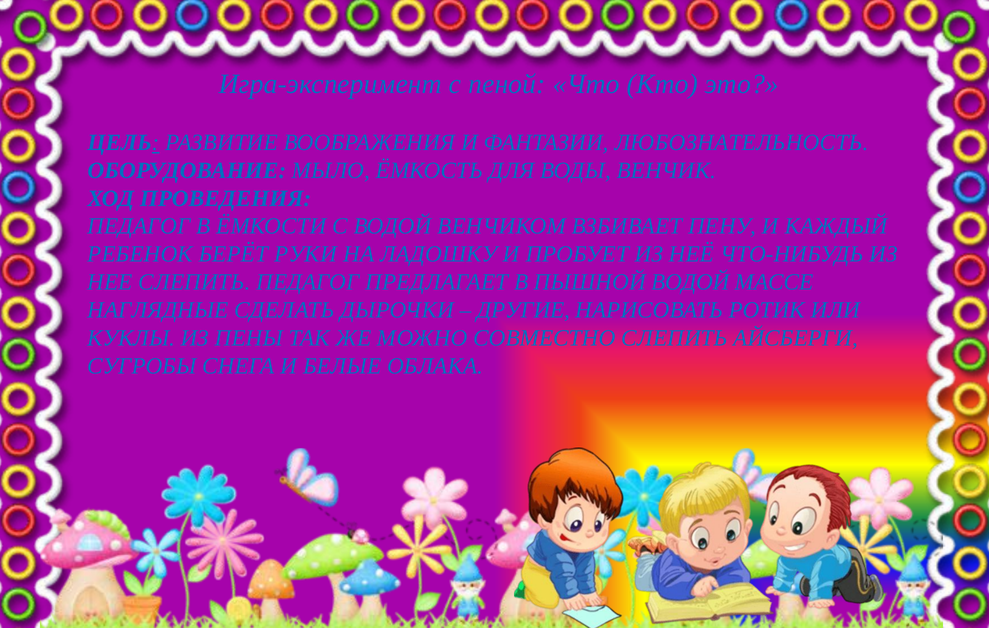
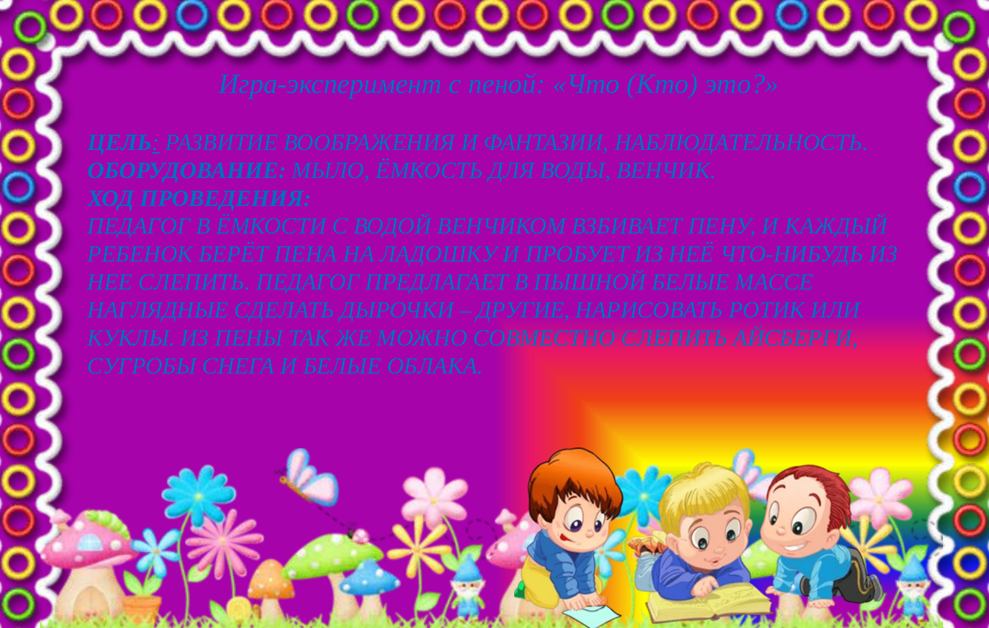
ЛЮБОЗНАТЕЛЬНОСТЬ: ЛЮБОЗНАТЕЛЬНОСТЬ -> НАБЛЮДАТЕЛЬНОСТЬ (741, 143)
РУКИ: РУКИ -> ПЕНА (305, 254)
ПЫШНОЙ ВОДОЙ: ВОДОЙ -> БЕЛЫЕ (691, 282)
